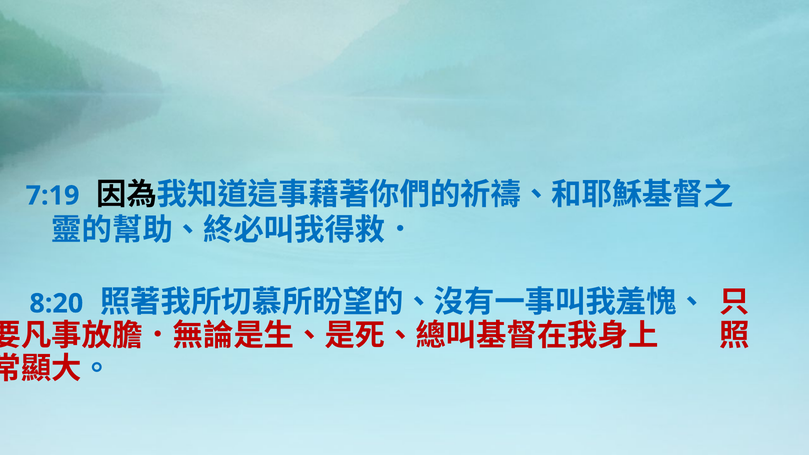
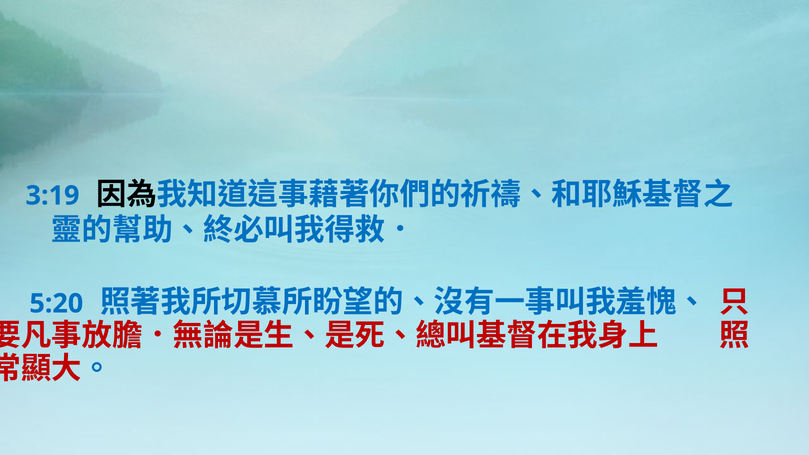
7:19: 7:19 -> 3:19 (53, 196)
8:20: 8:20 -> 5:20 (56, 304)
